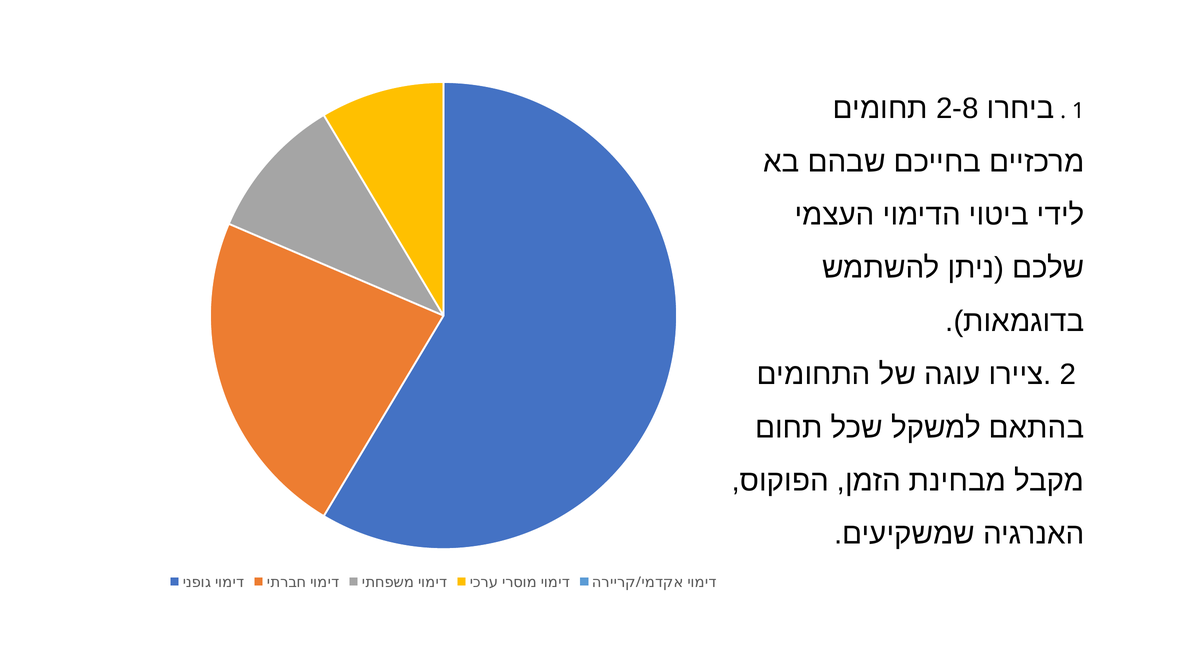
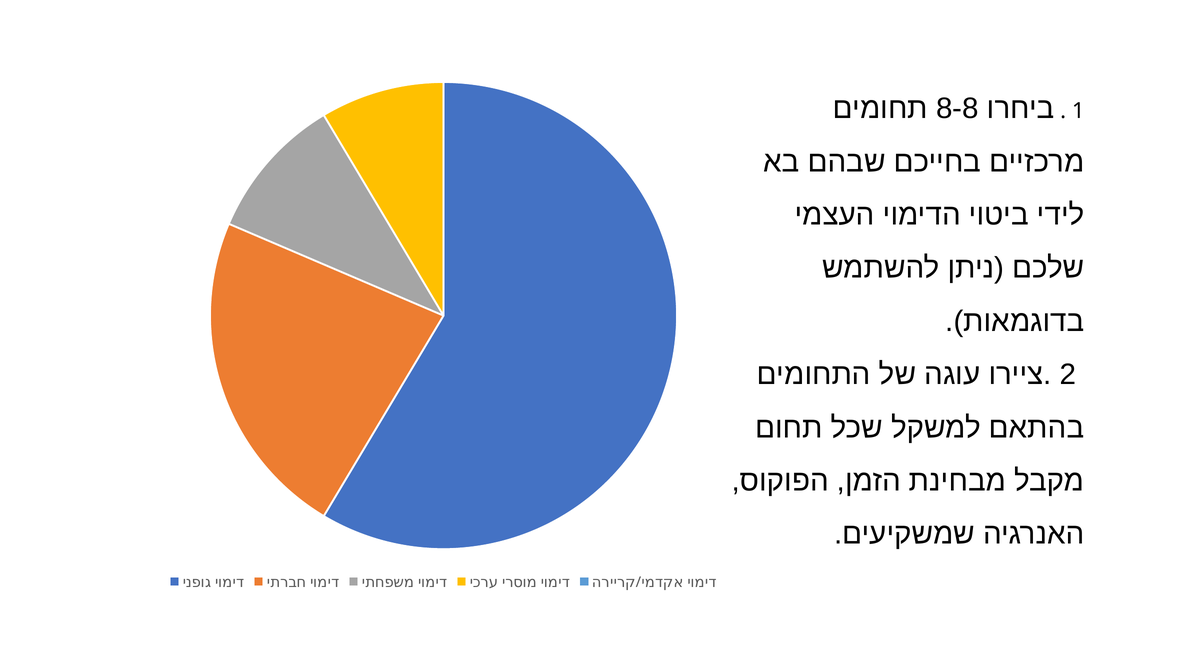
2-8: 2-8 -> 8-8 (957, 109)
